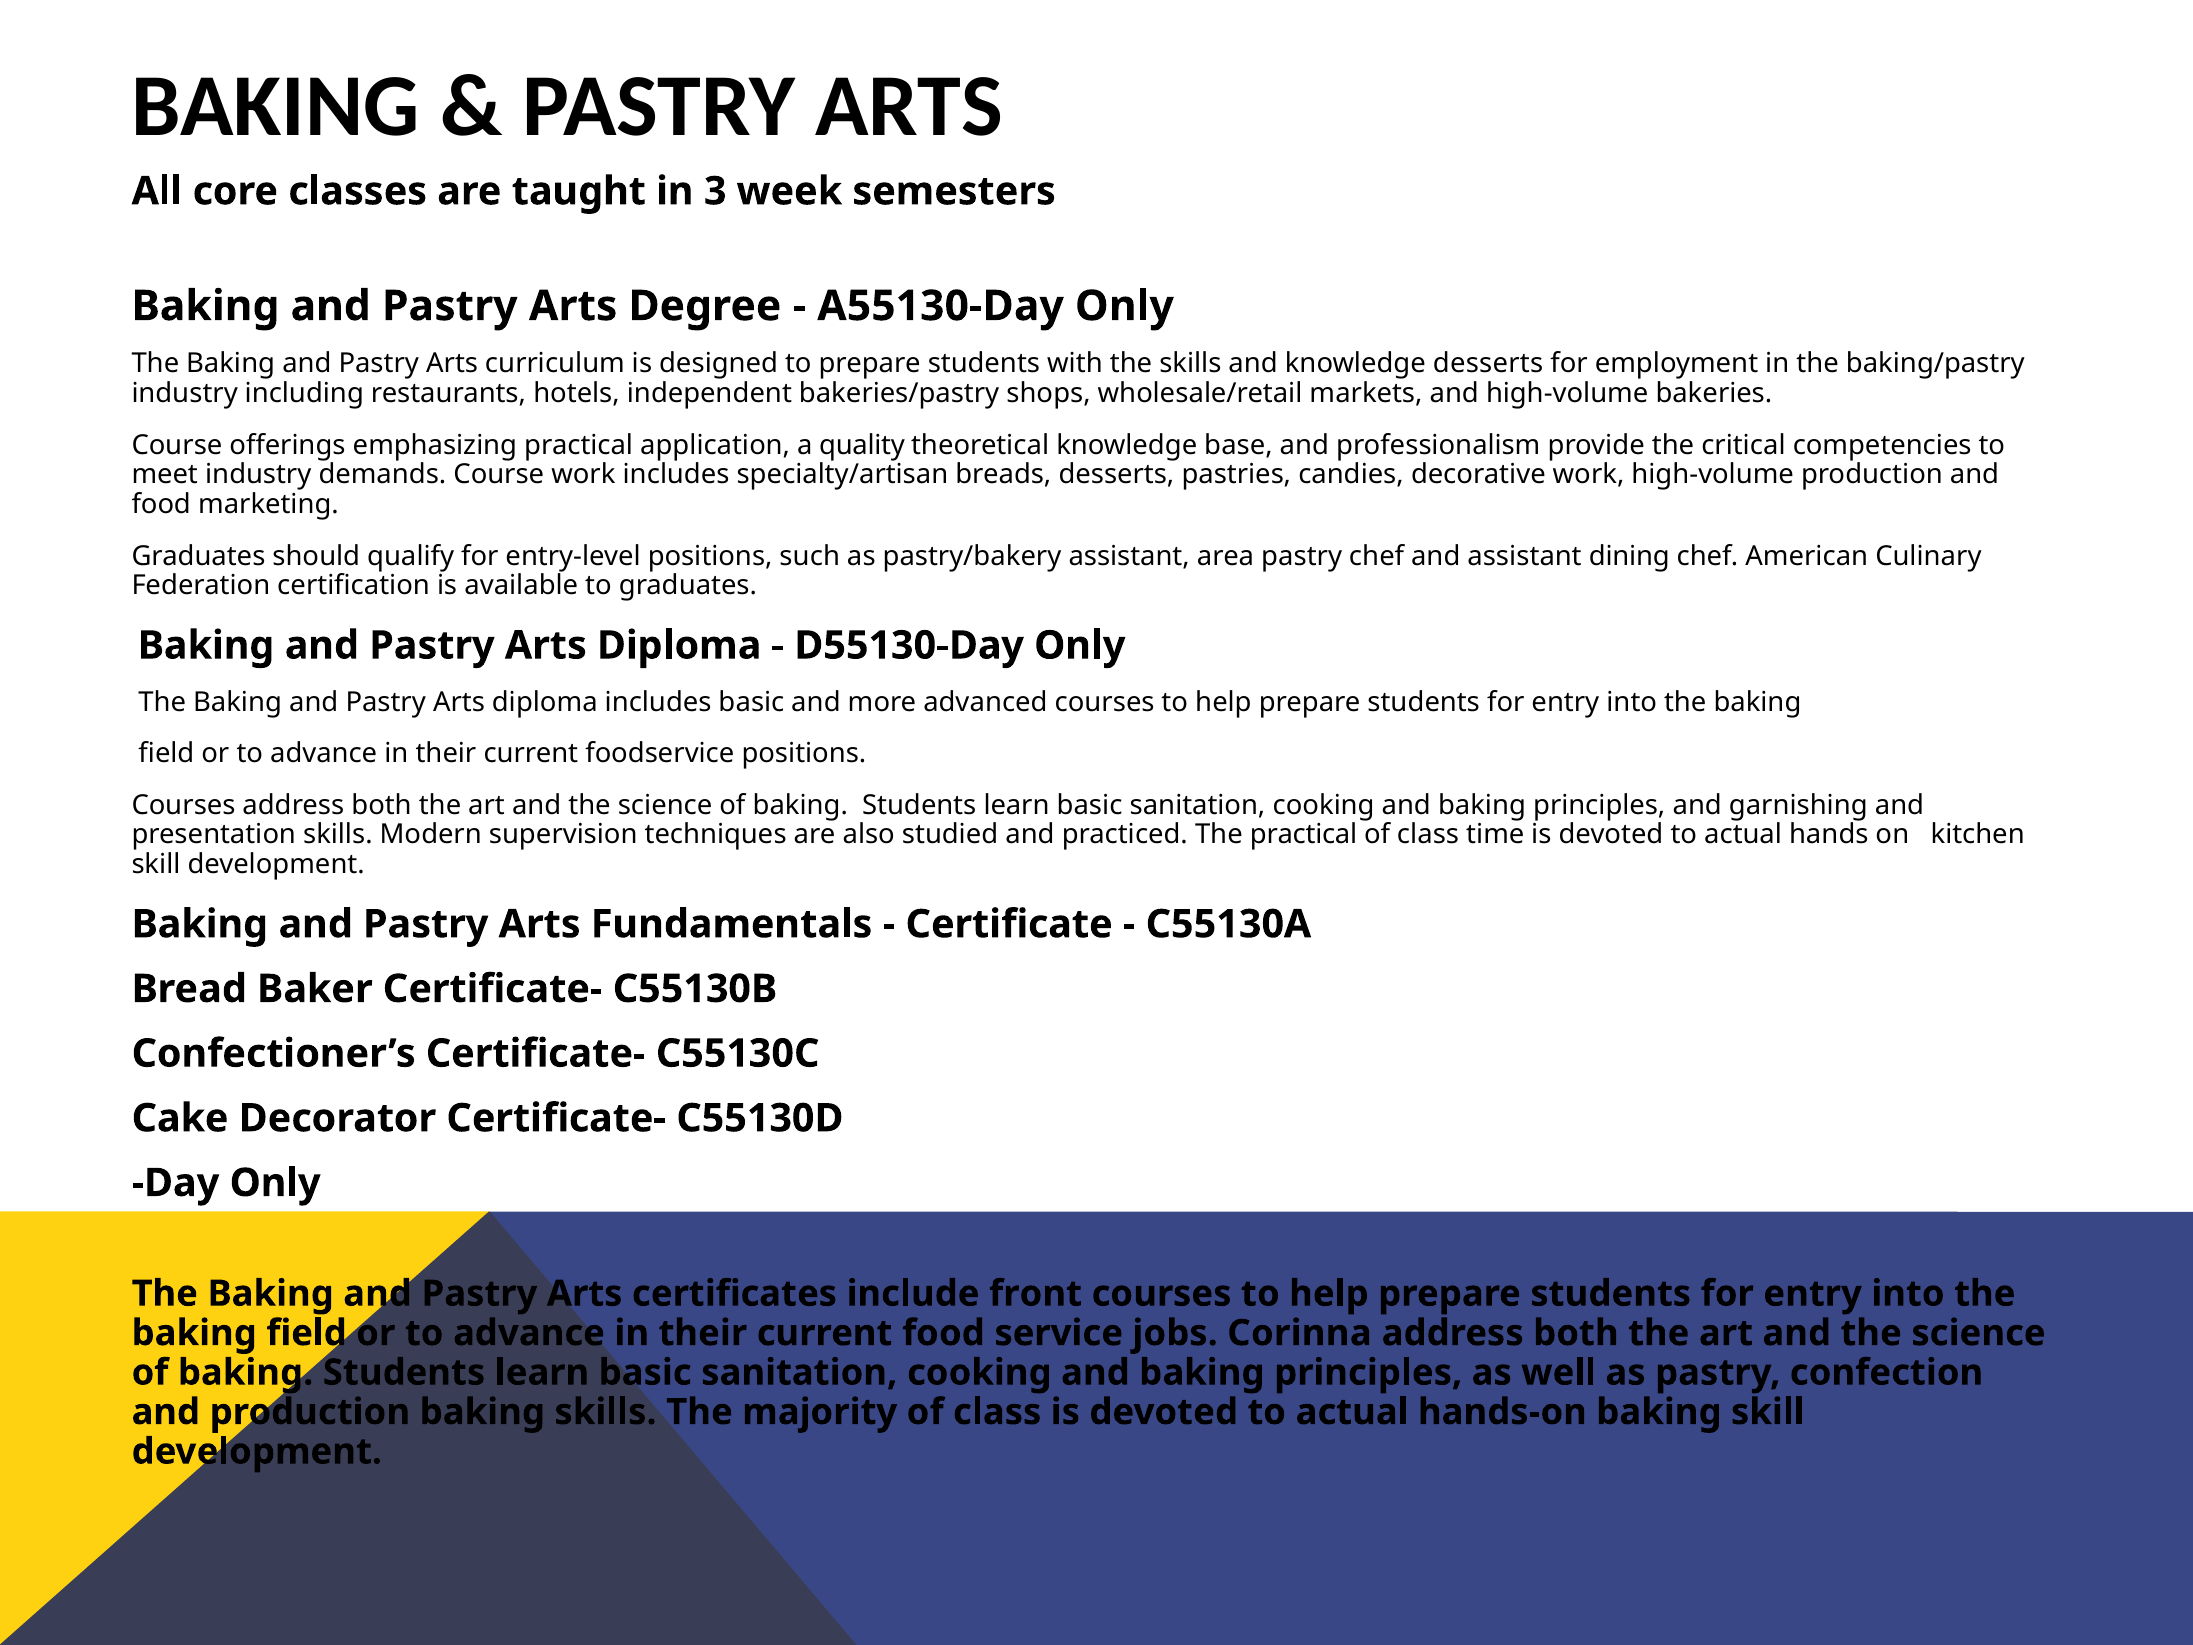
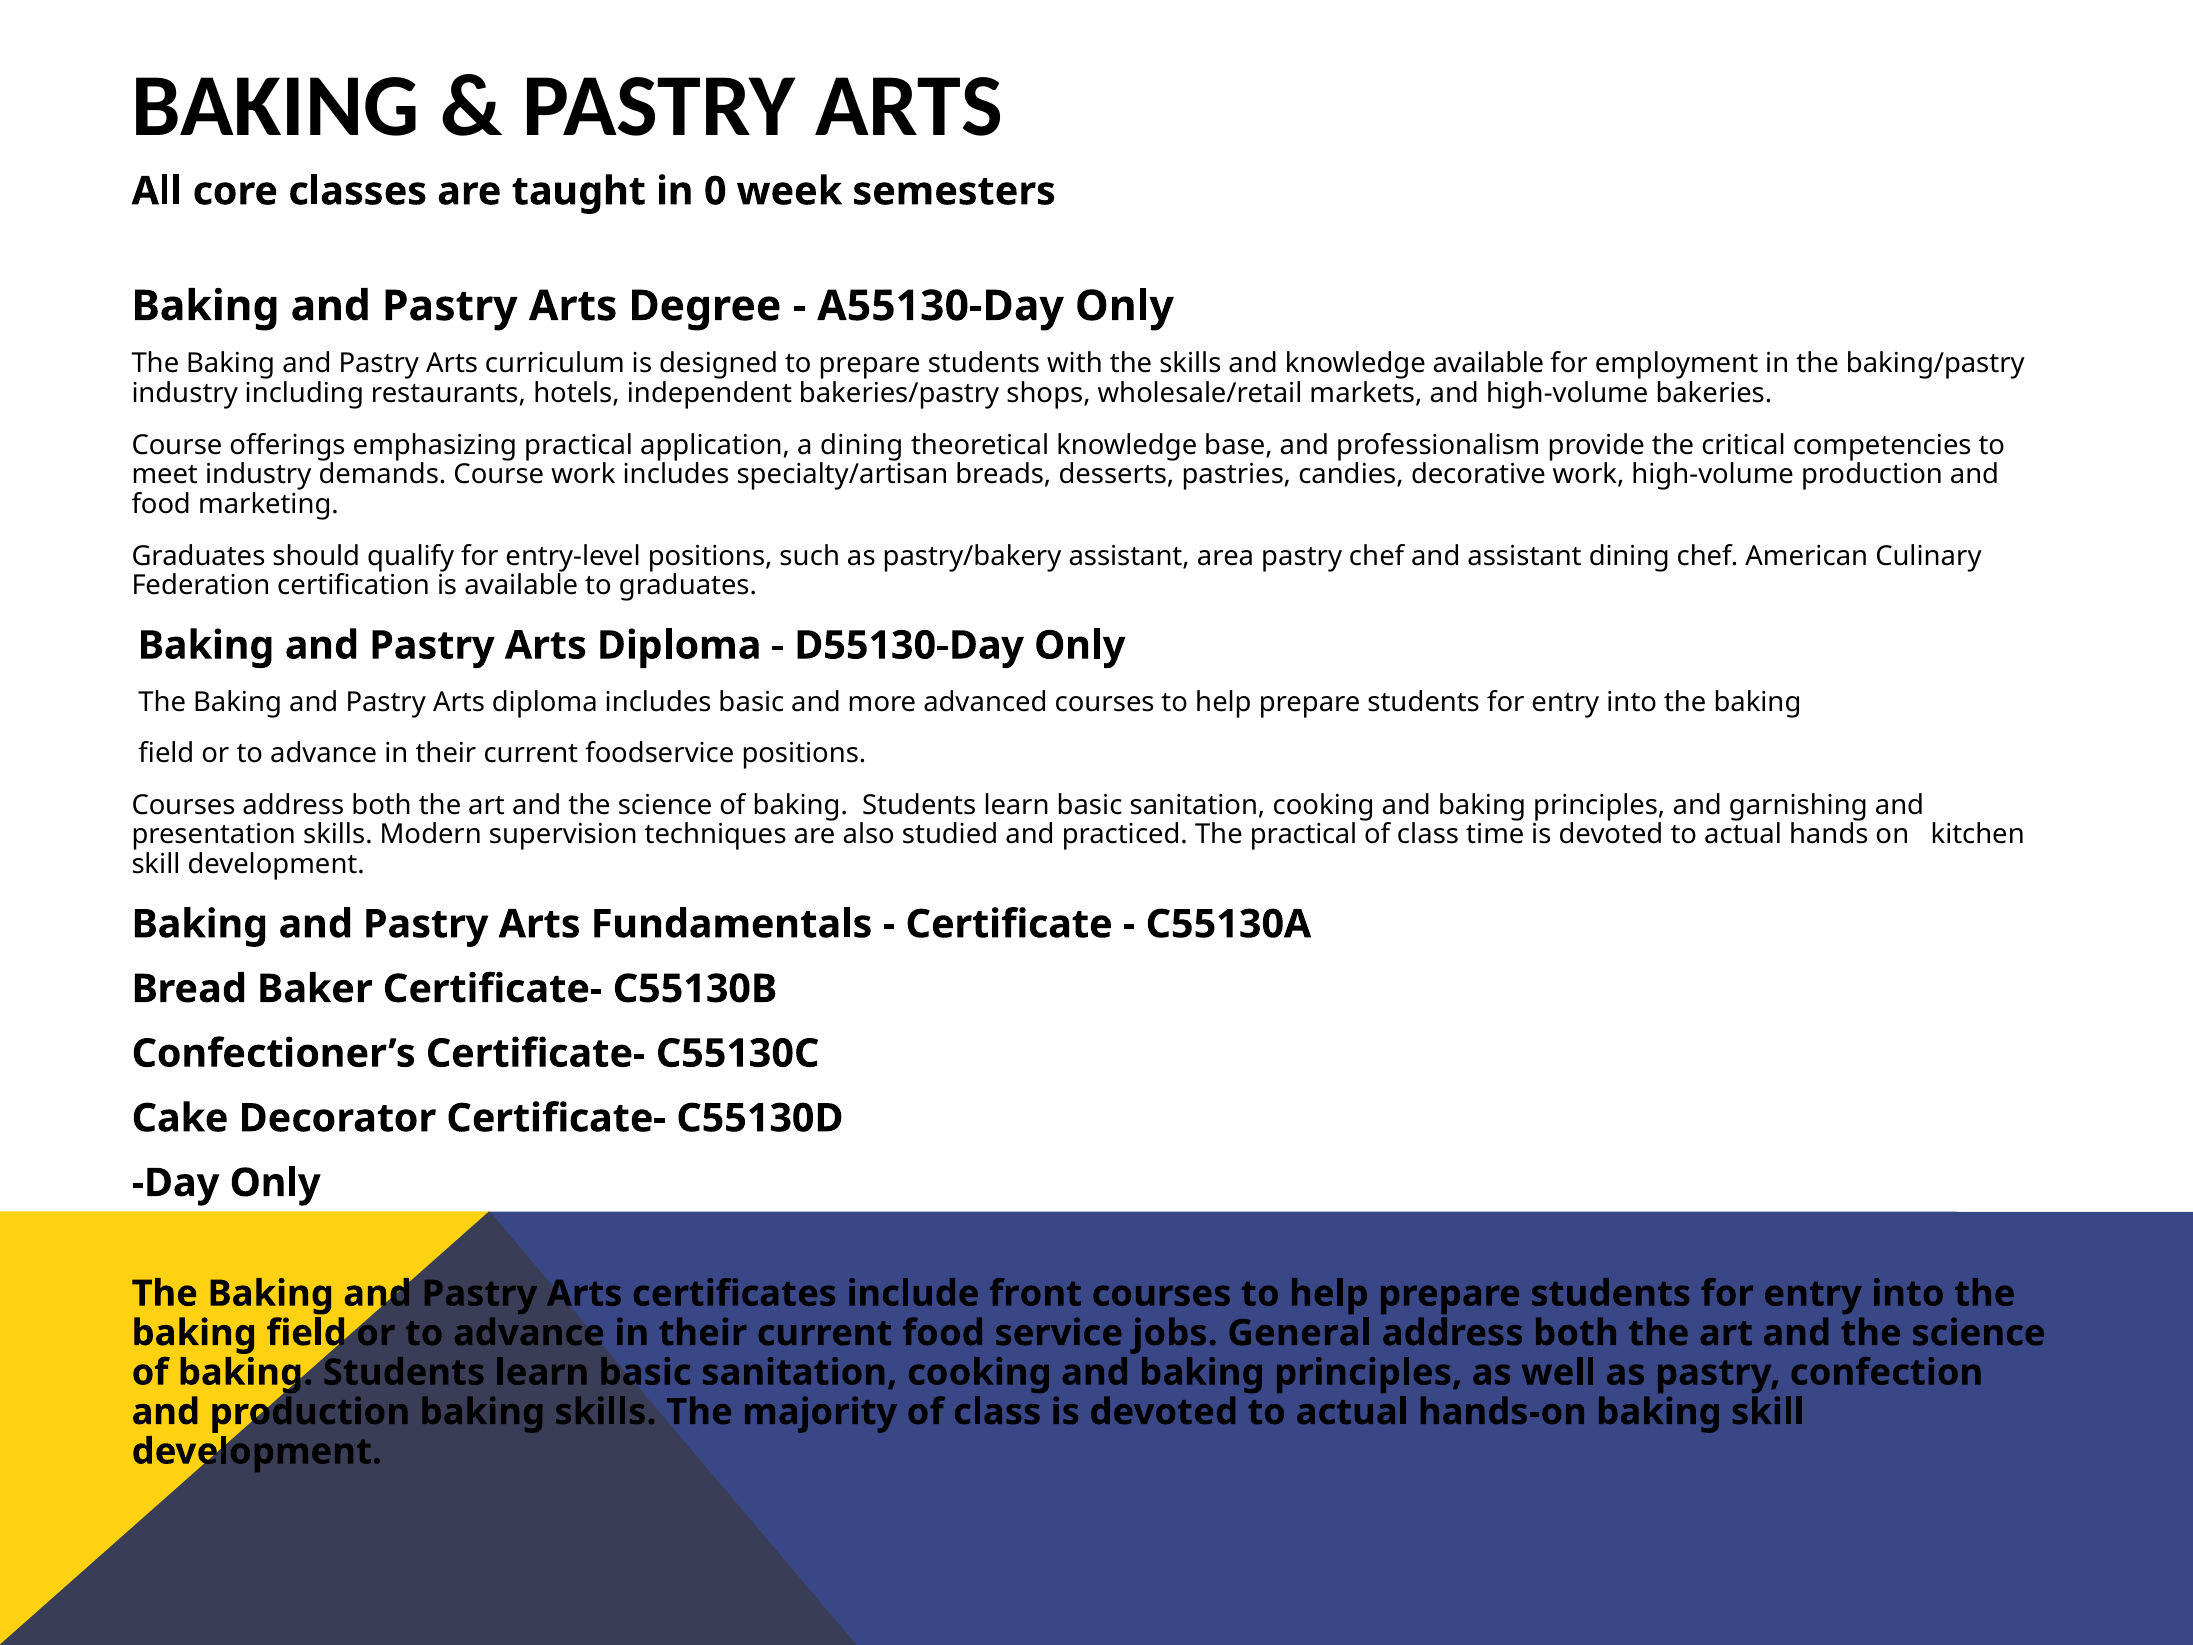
3: 3 -> 0 (715, 191)
knowledge desserts: desserts -> available (1488, 364)
a quality: quality -> dining (862, 445)
Corinna: Corinna -> General (1299, 1333)
